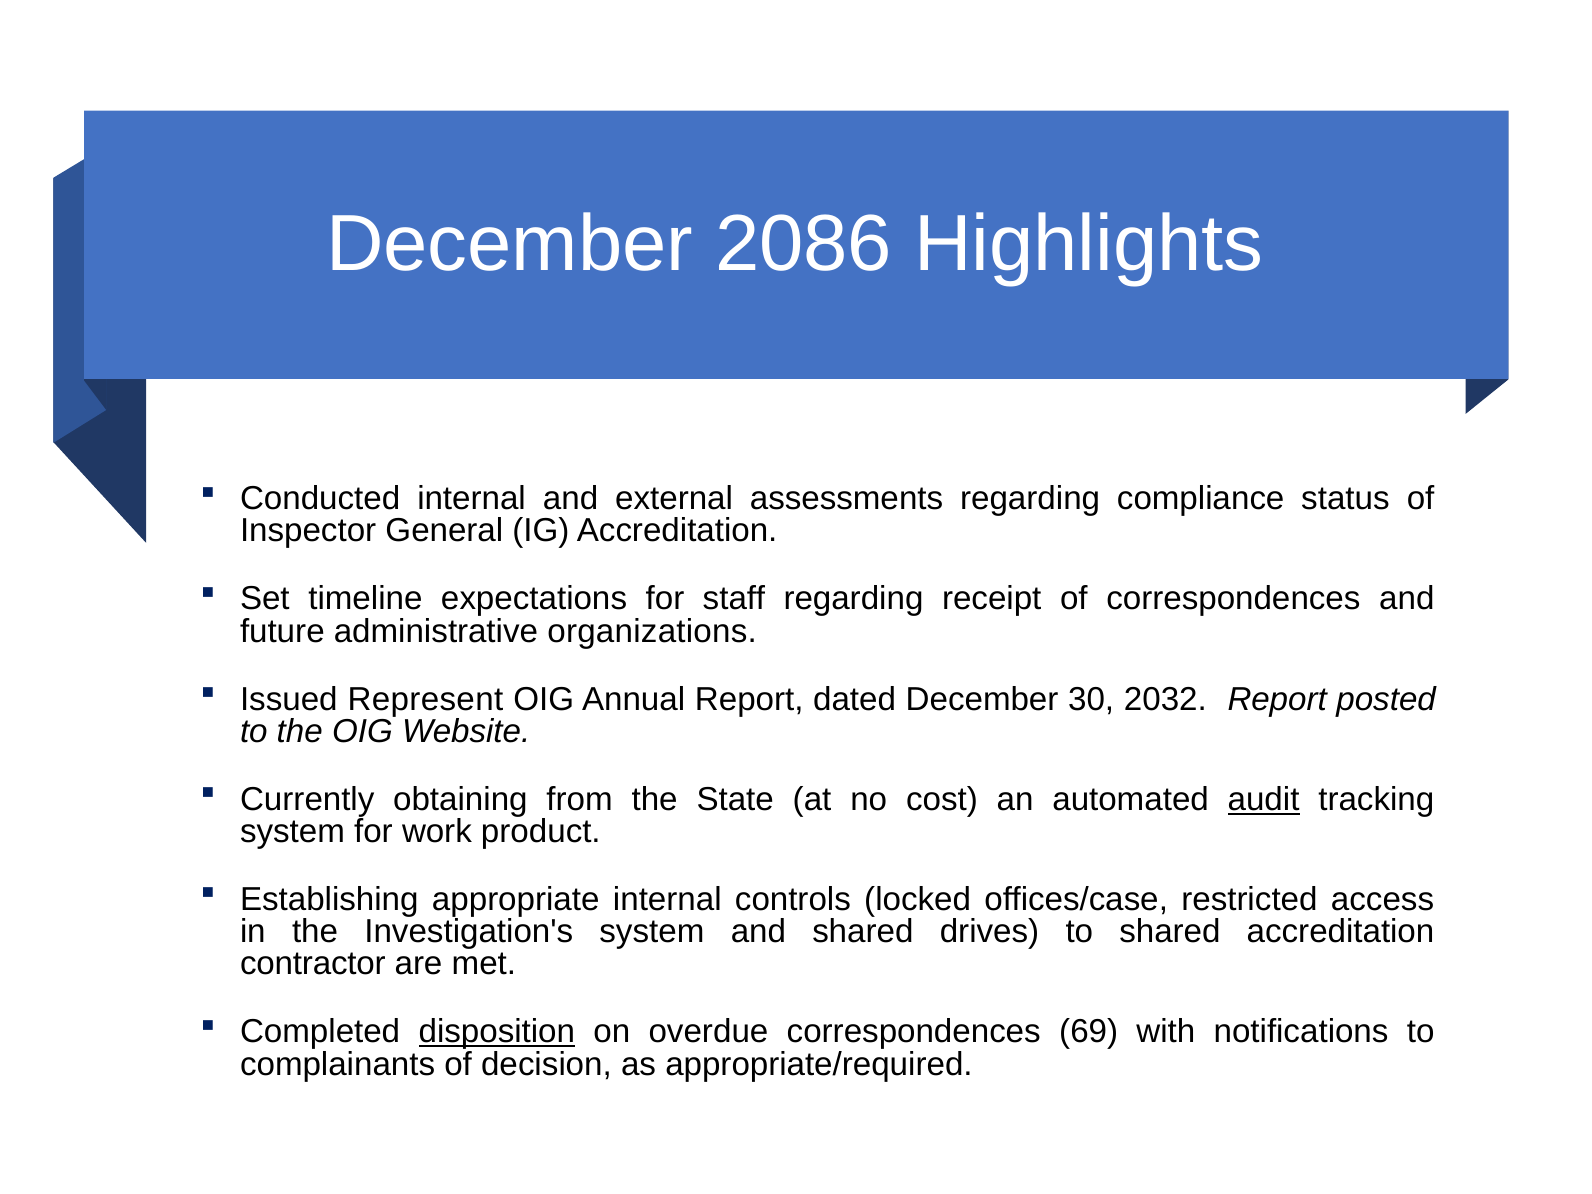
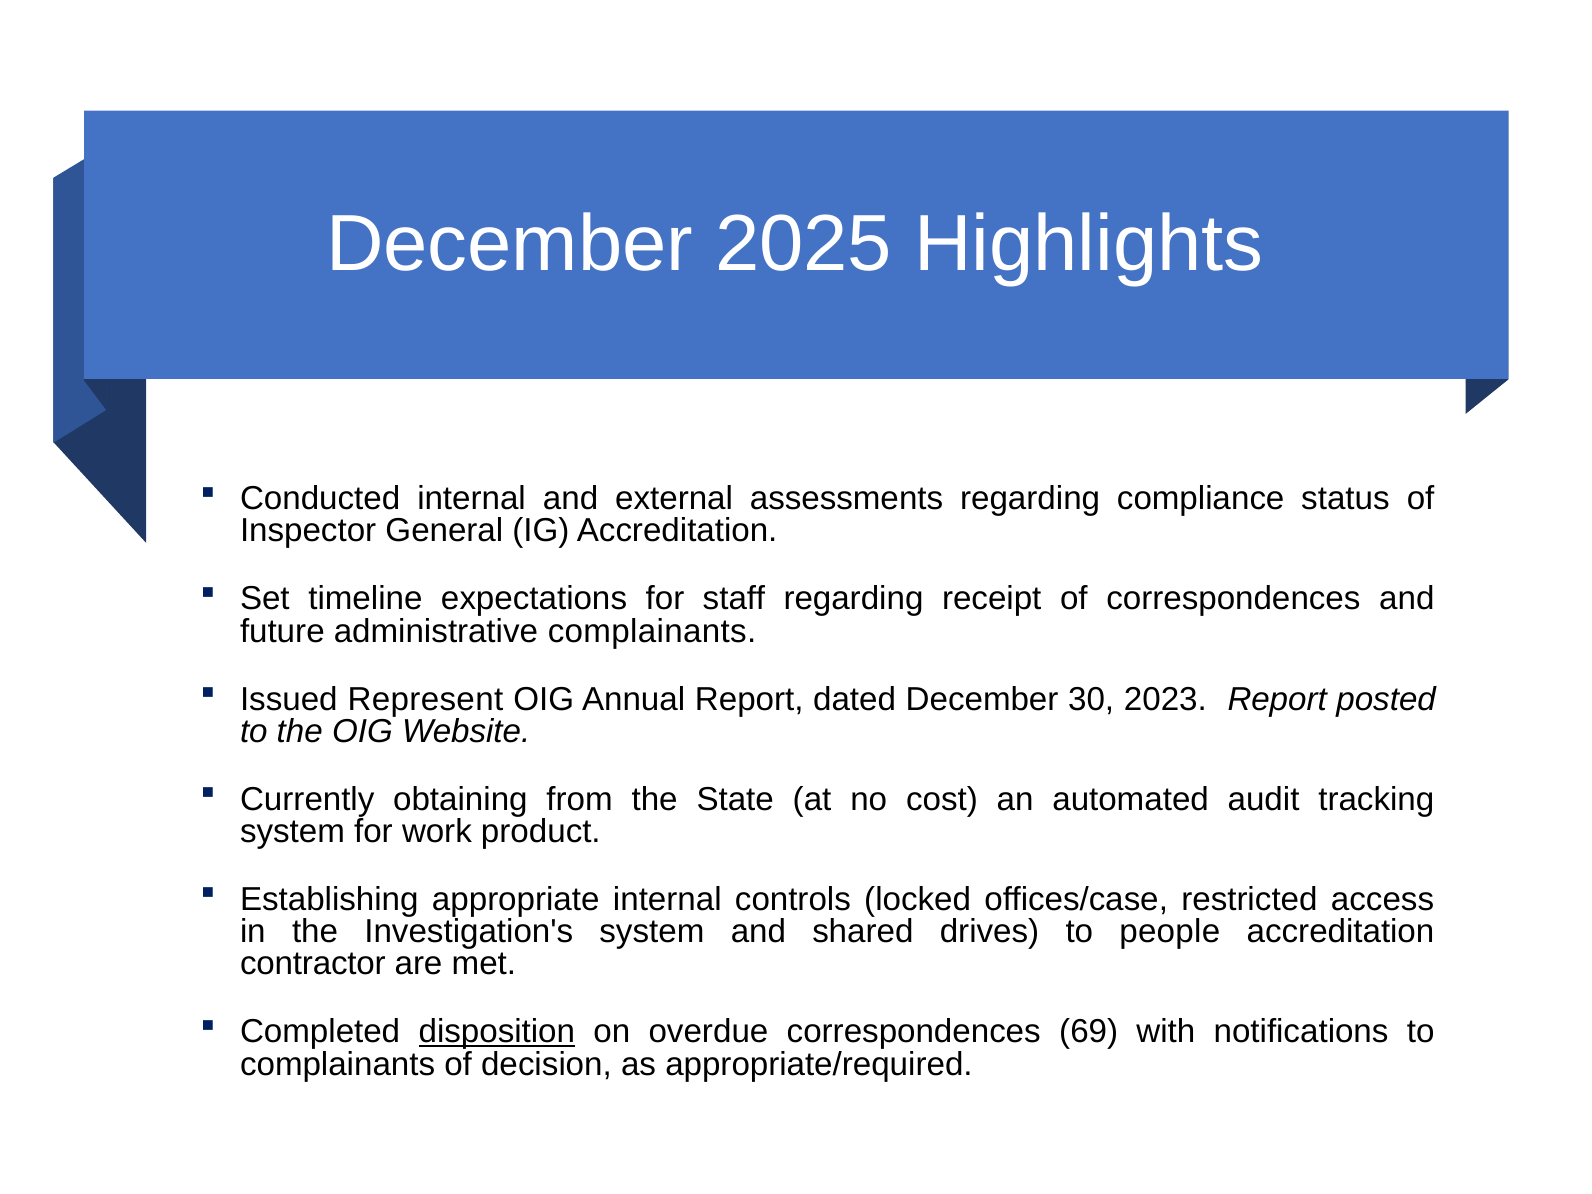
2086: 2086 -> 2025 (804, 244)
administrative organizations: organizations -> complainants (652, 631)
2032: 2032 -> 2023 (1165, 699)
audit underline: present -> none (1264, 799)
to shared: shared -> people (1170, 932)
